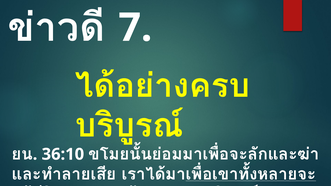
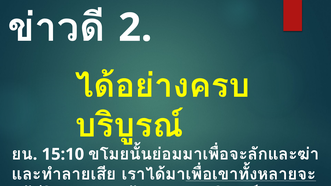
7: 7 -> 2 (135, 28)
36:10: 36:10 -> 15:10 (63, 154)
